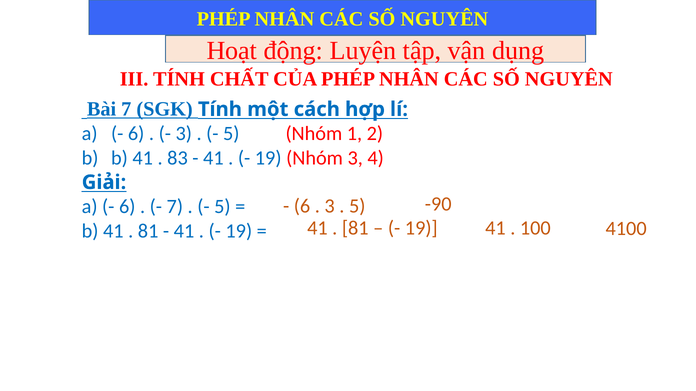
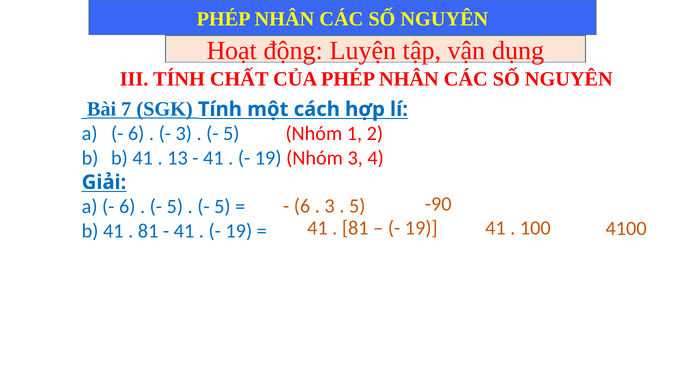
83: 83 -> 13 (178, 158)
7: 7 -> 5 (175, 207)
